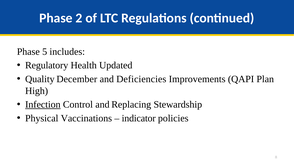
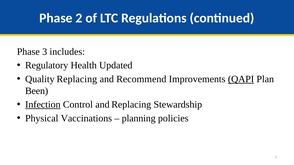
5: 5 -> 3 (45, 52)
Quality December: December -> Replacing (77, 79)
Deficiencies: Deficiencies -> Recommend (141, 79)
QAPI underline: none -> present (241, 79)
High: High -> Been (37, 91)
indicator: indicator -> planning (139, 118)
